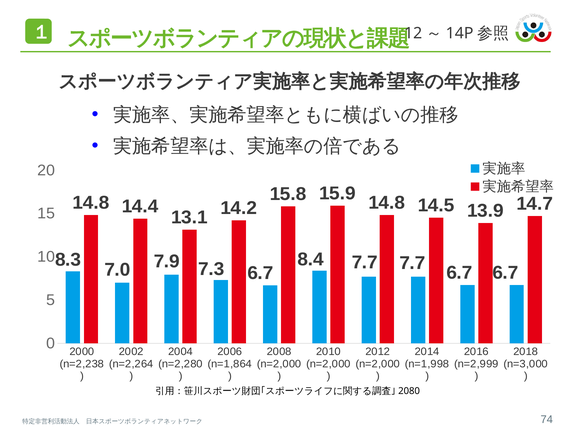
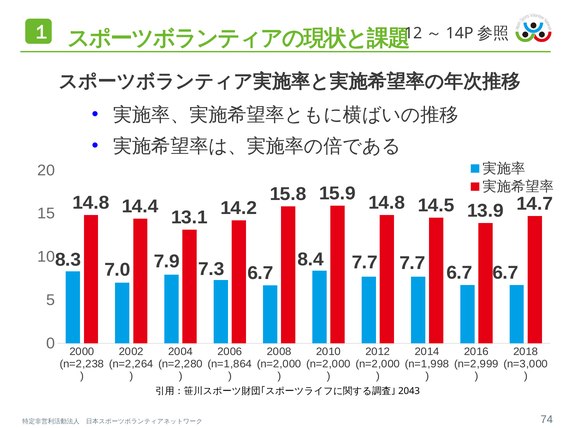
2080: 2080 -> 2043 (409, 391)
